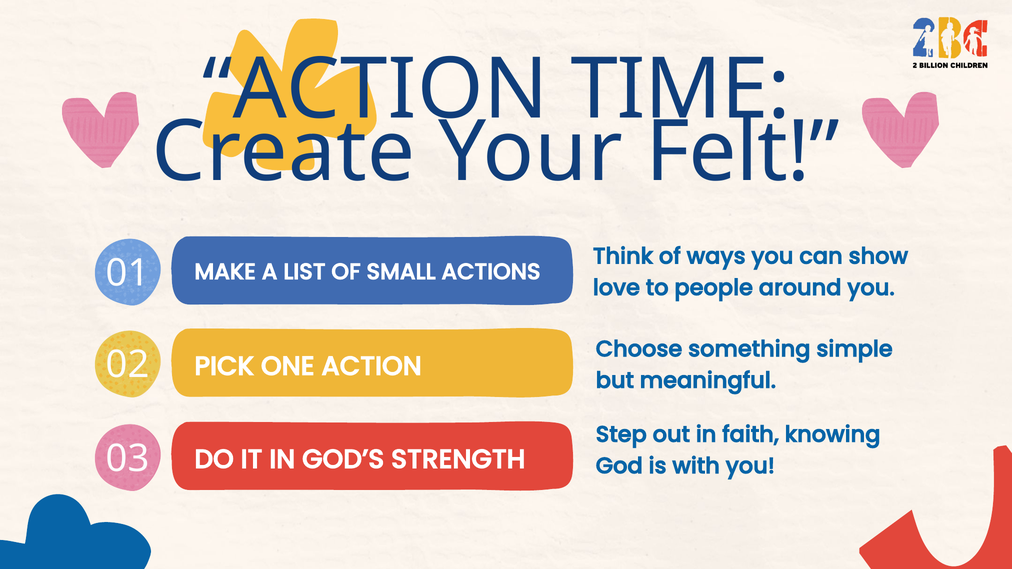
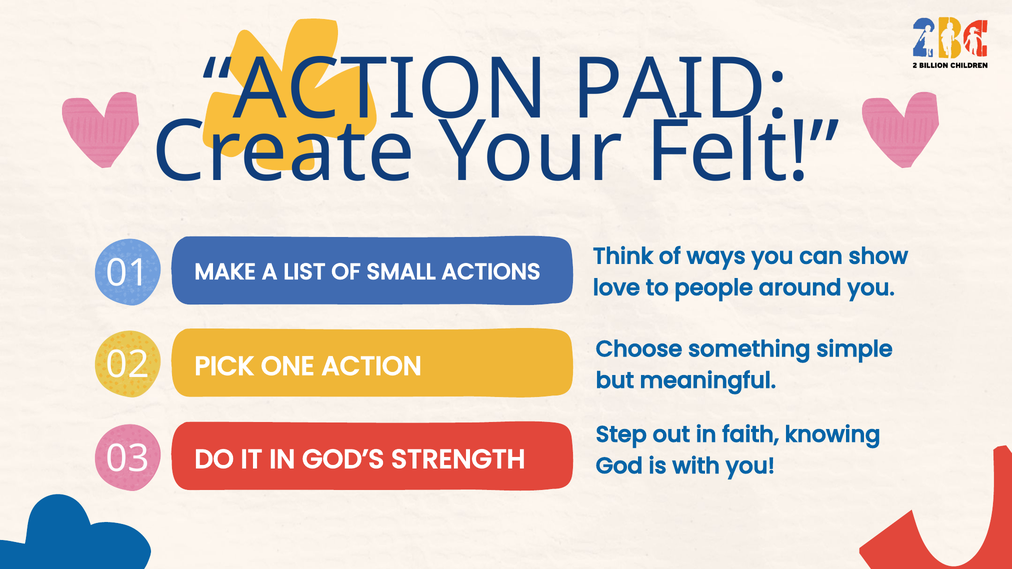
TIME: TIME -> PAID (680, 90)
